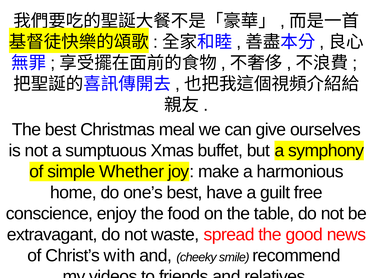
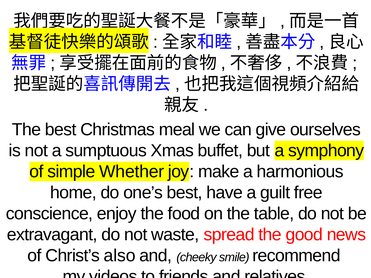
with: with -> also (120, 256)
